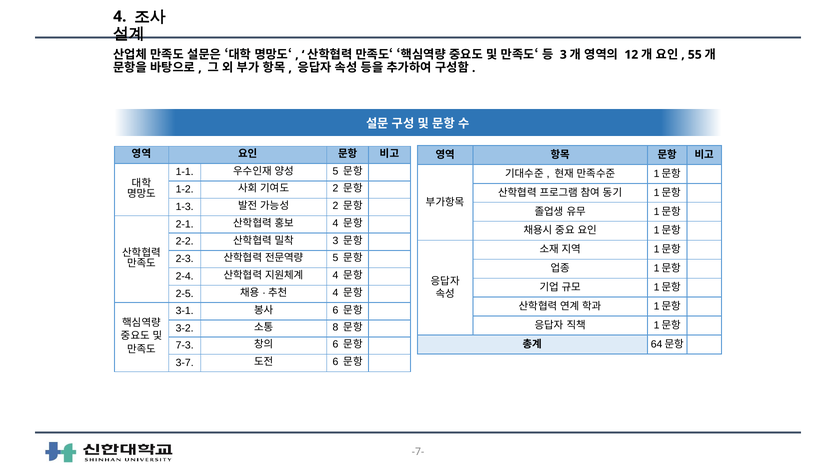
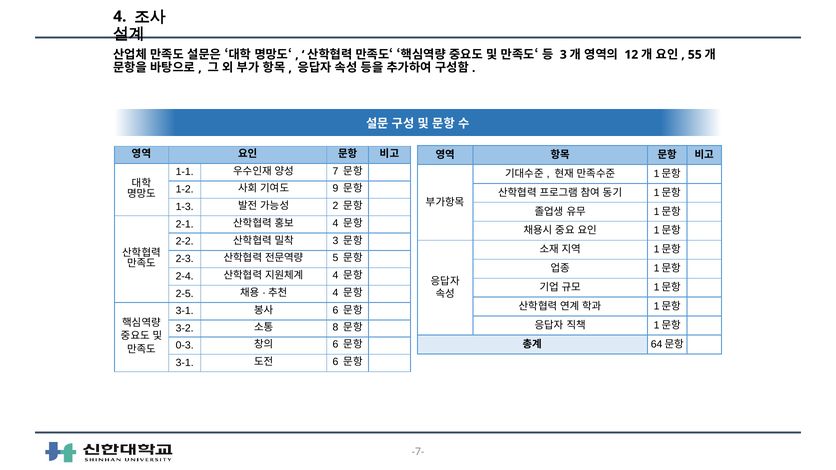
5: 5 -> 7 (335, 171)
2: 2 -> 9 (335, 189)
7-3: 7-3 -> 0-3 (185, 346)
3-7: 3-7 -> 3-1 (185, 363)
